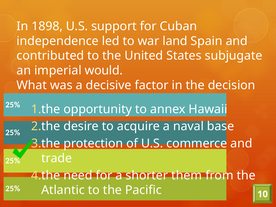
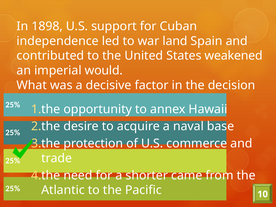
subjugate: subjugate -> weakened (234, 56)
them: them -> came (187, 175)
